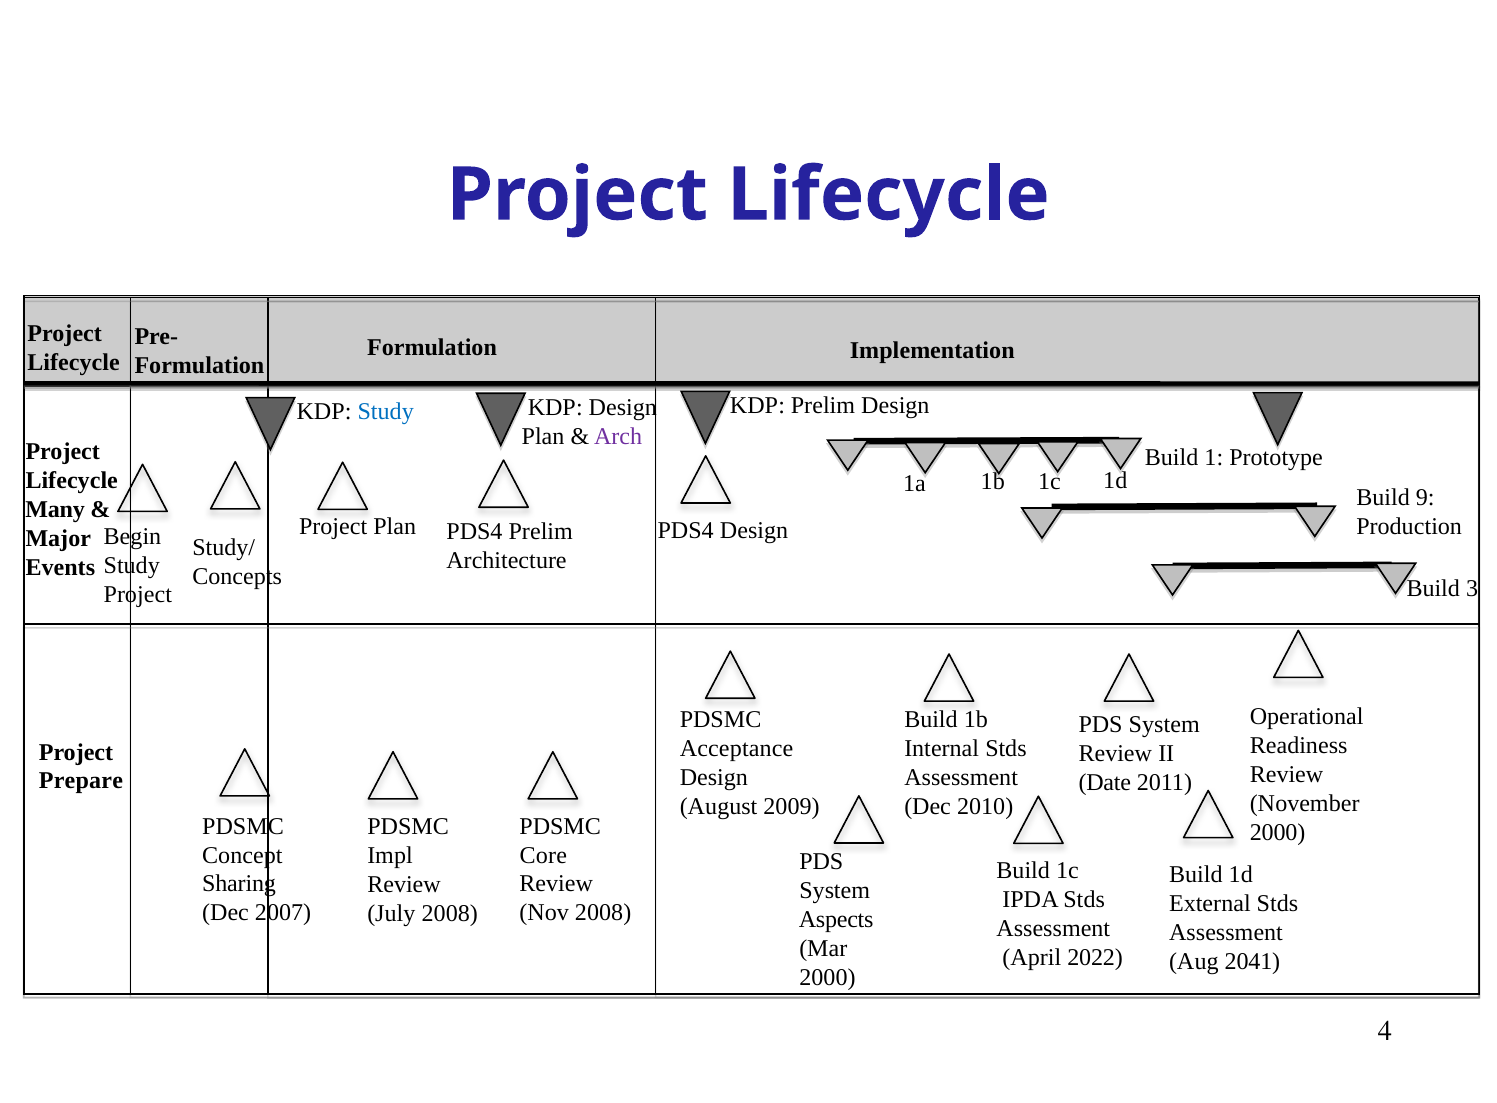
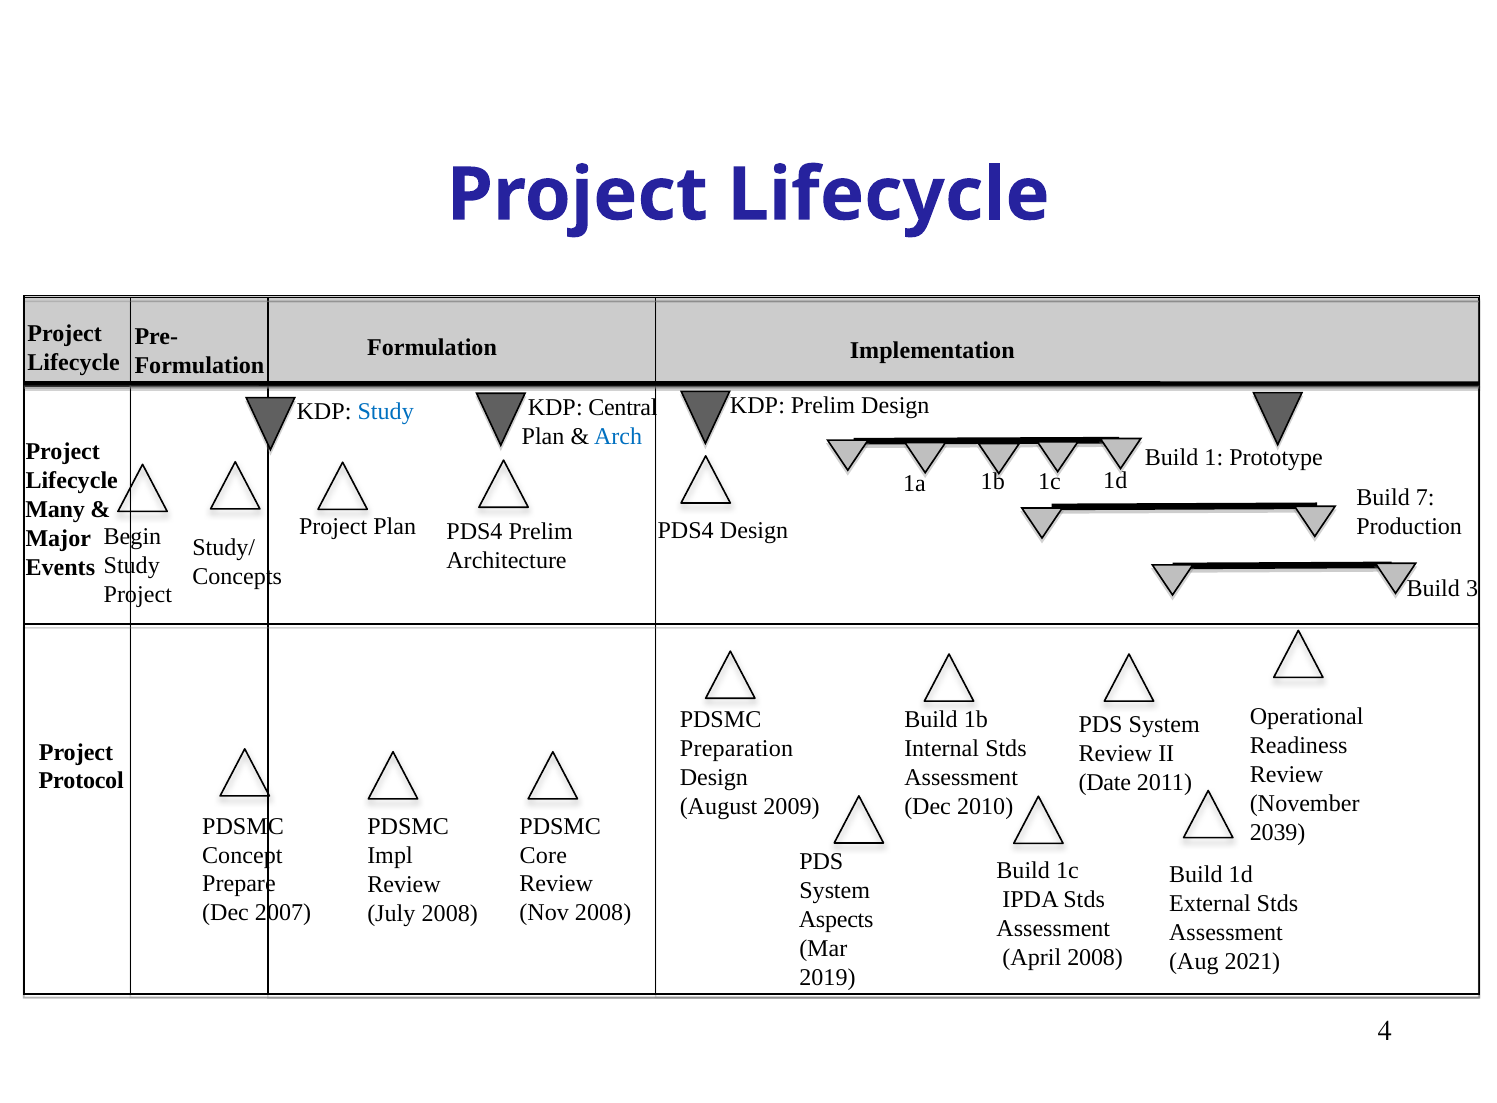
KDP Design: Design -> Central (623, 407)
Arch colour: purple -> blue (618, 436)
9: 9 -> 7 (1425, 497)
Acceptance: Acceptance -> Preparation (737, 748)
Prepare: Prepare -> Protocol (81, 781)
2000: 2000 -> 2039 (1278, 832)
Sharing: Sharing -> Prepare (239, 884)
April 2022: 2022 -> 2008 (1095, 958)
2041: 2041 -> 2021 (1252, 961)
2000: 2000 -> 2019 (827, 977)
